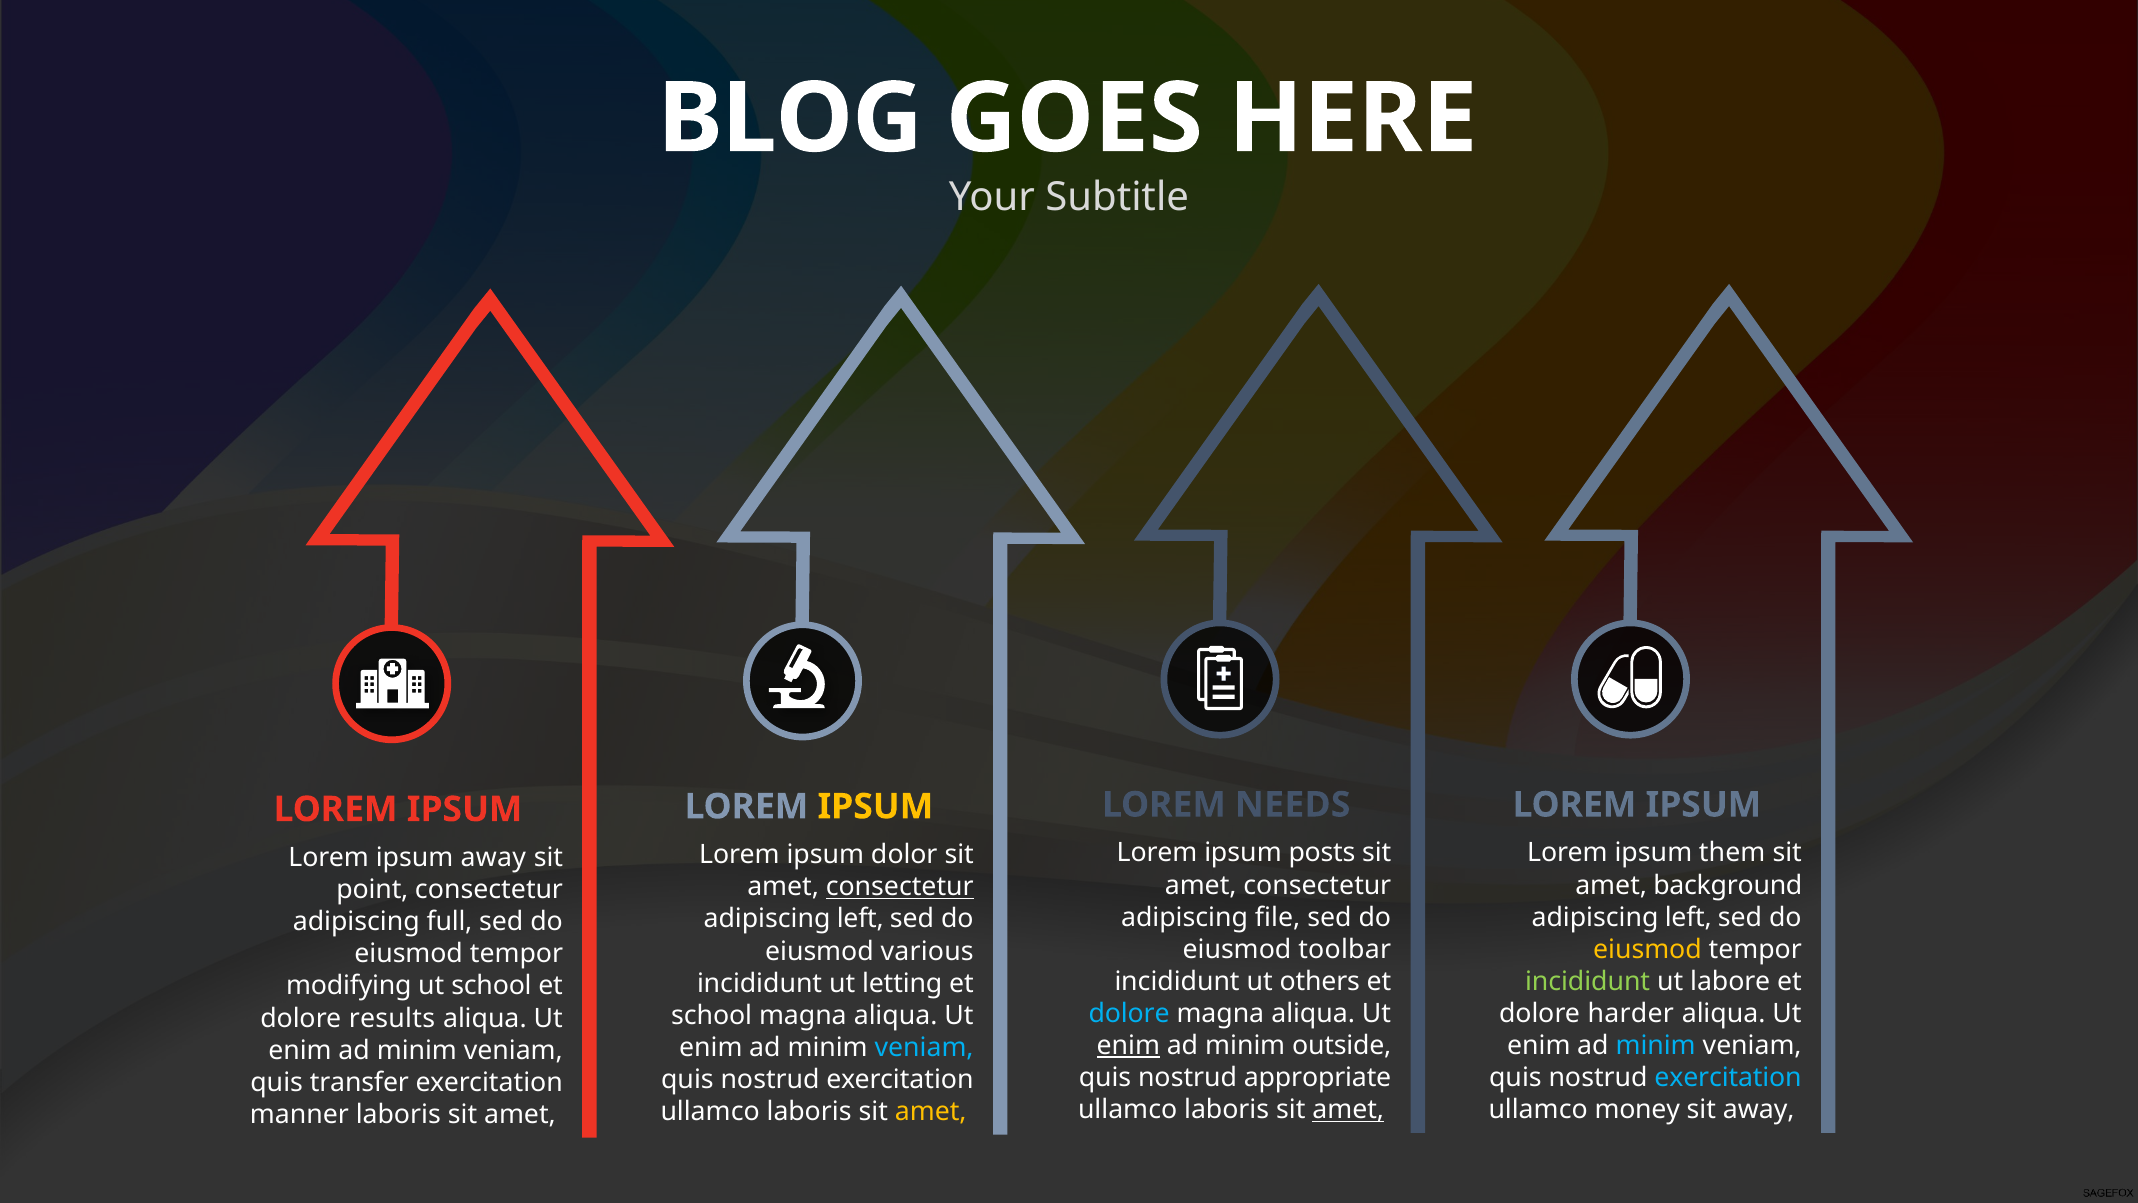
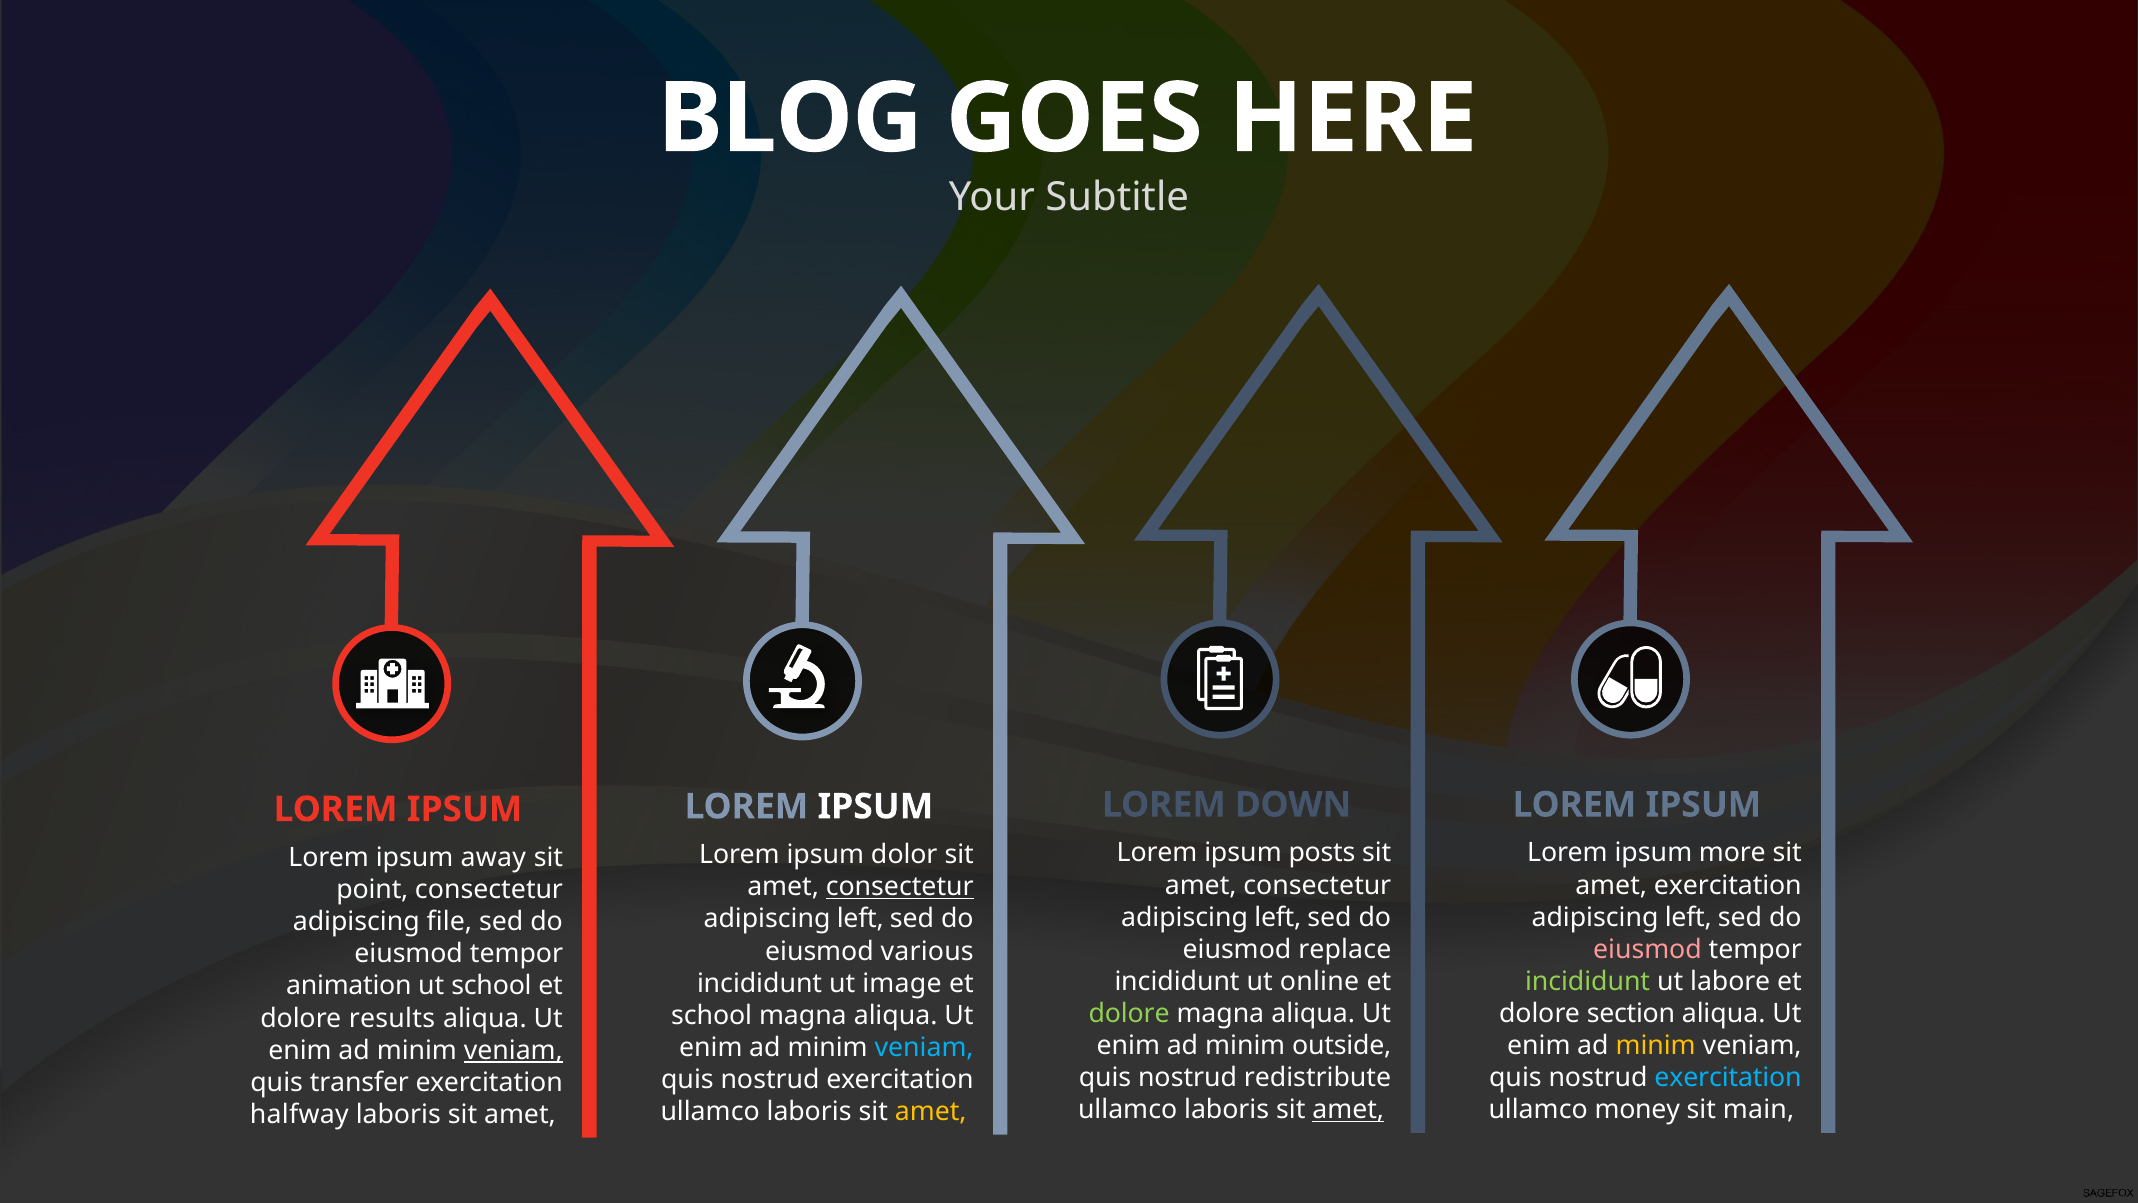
NEEDS: NEEDS -> DOWN (1293, 805)
IPSUM colour: yellow -> white (875, 806)
them: them -> more (1732, 853)
amet background: background -> exercitation (1728, 885)
file: file -> left (1278, 917)
full: full -> file (449, 922)
toolbar: toolbar -> replace (1345, 949)
eiusmod colour: yellow -> pink (1647, 949)
others: others -> online (1320, 981)
letting: letting -> image (902, 983)
modifying: modifying -> animation (349, 986)
dolore colour: light blue -> light green (1129, 1013)
harder: harder -> section (1631, 1013)
enim underline: present -> none (1128, 1045)
minim colour: light blue -> yellow (1656, 1045)
veniam underline: none -> present (513, 1050)
appropriate: appropriate -> redistribute (1318, 1077)
sit away: away -> main (1759, 1109)
manner: manner -> halfway (299, 1114)
